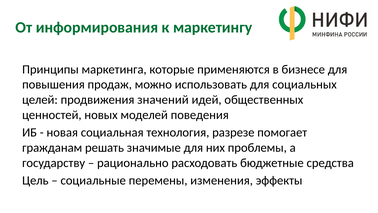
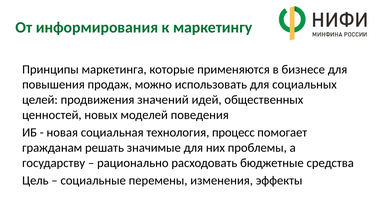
разрезе: разрезе -> процесс (233, 132)
